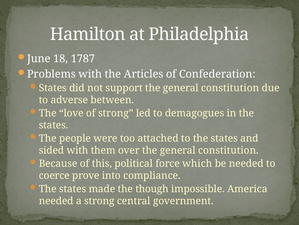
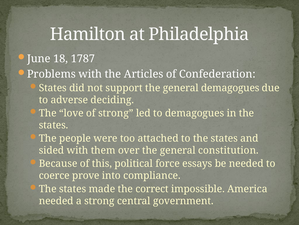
support the general constitution: constitution -> demagogues (230, 88)
between: between -> deciding (112, 100)
which: which -> essays (197, 163)
though: though -> correct (152, 188)
